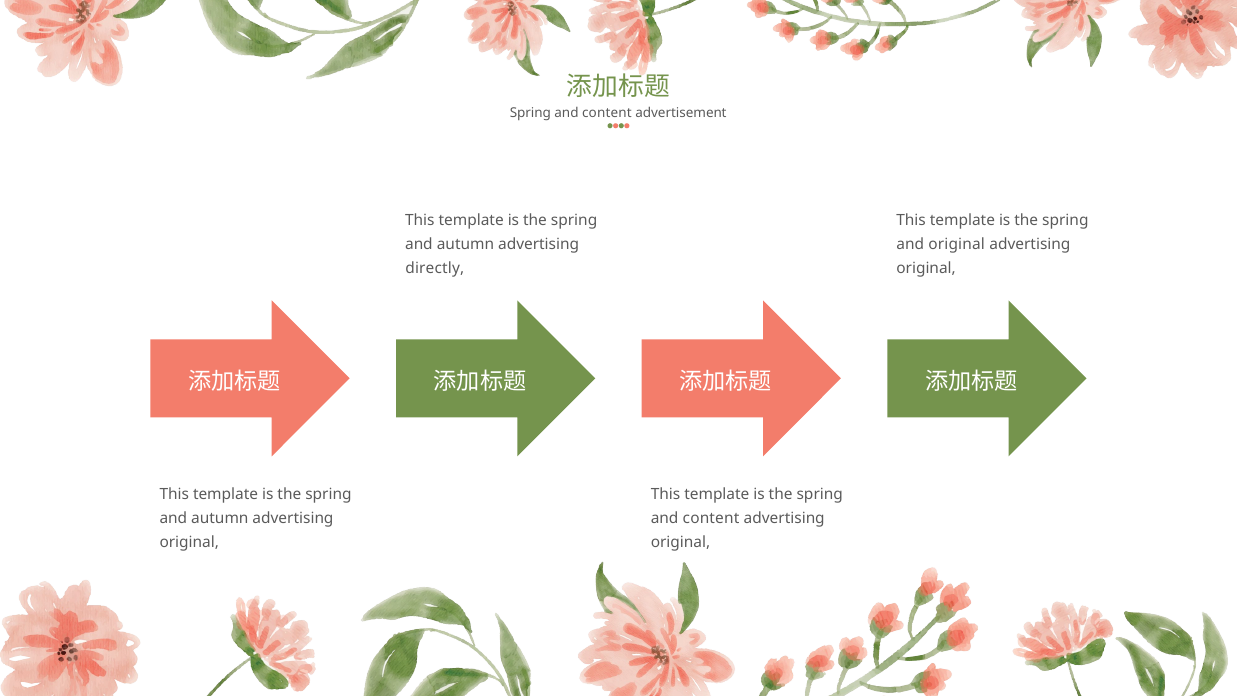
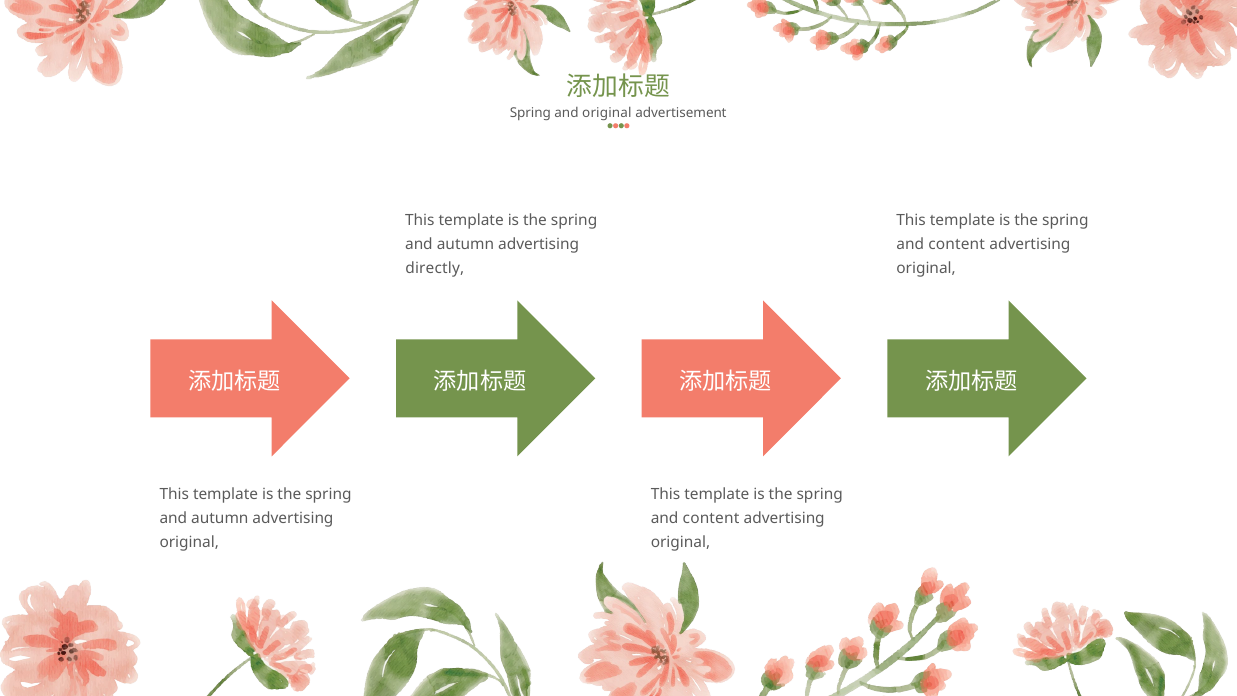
content: content -> original (607, 113)
original: original -> content (957, 245)
